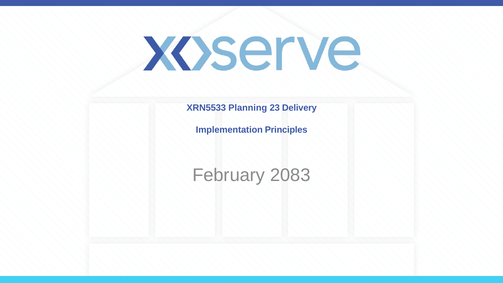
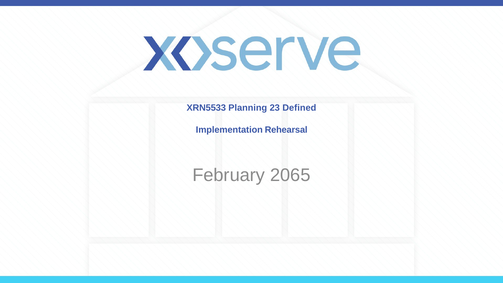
Delivery: Delivery -> Defined (299, 108)
Principles: Principles -> Rehearsal (286, 130)
2083: 2083 -> 2065 (290, 175)
